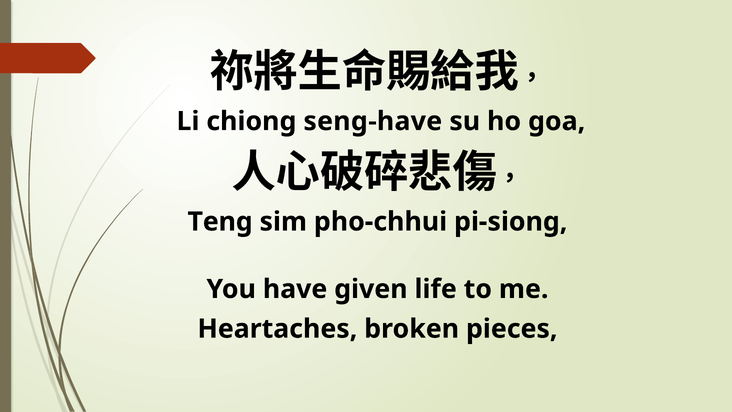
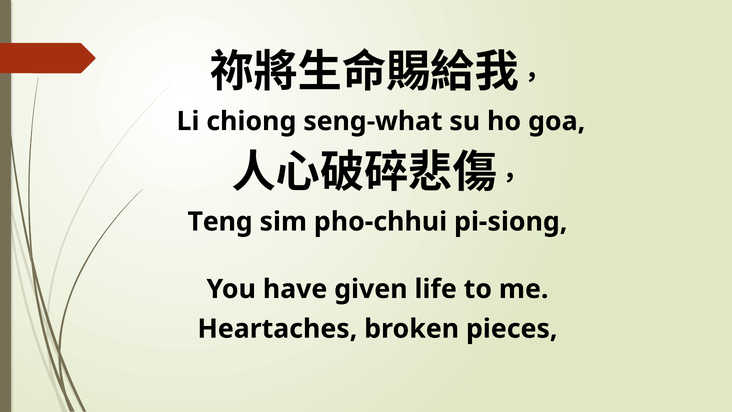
seng-have: seng-have -> seng-what (373, 121)
